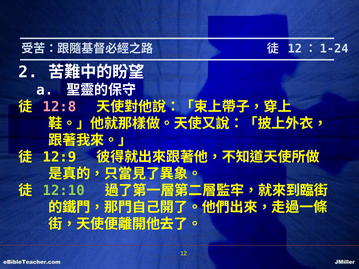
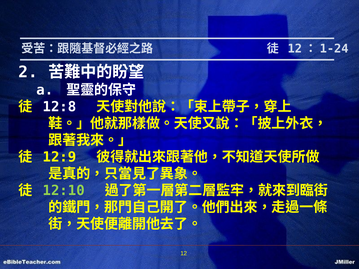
12:8 colour: pink -> white (59, 107)
